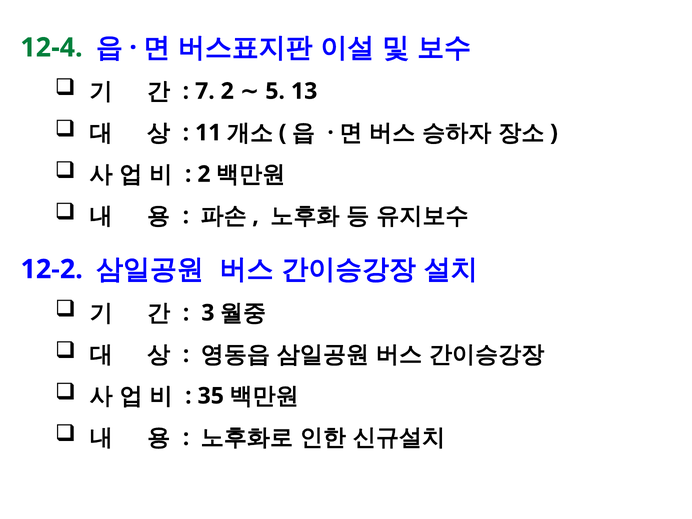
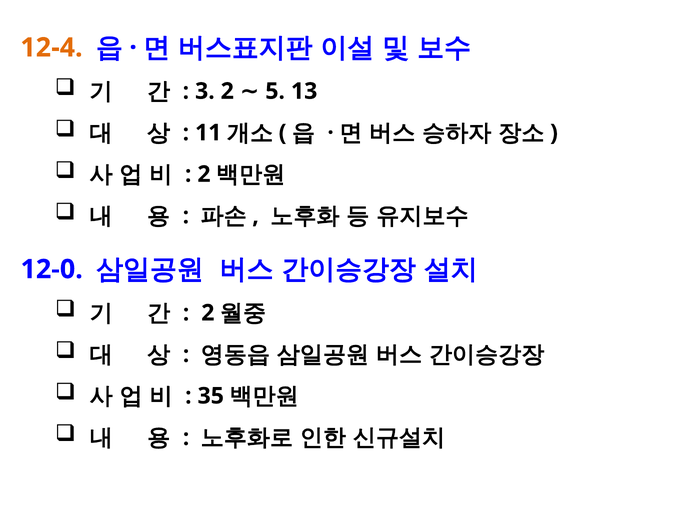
12-4 colour: green -> orange (51, 48)
7: 7 -> 3 (205, 91)
12-2: 12-2 -> 12-0 (52, 269)
3: 3 -> 2 (208, 313)
